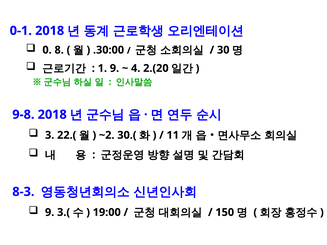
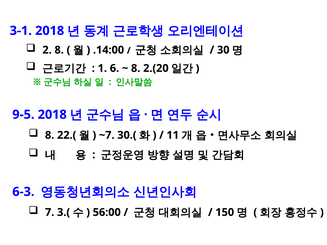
0-1: 0-1 -> 3-1 (21, 31)
0: 0 -> 2 (47, 50)
.30:00: .30:00 -> .14:00 (109, 50)
1 9: 9 -> 6 (114, 68)
4: 4 -> 8 (136, 68)
9-8: 9-8 -> 9-5 (23, 115)
3: 3 -> 8 (50, 135)
~2: ~2 -> ~7 (107, 135)
8-3: 8-3 -> 6-3 (23, 192)
9: 9 -> 7 (50, 213)
19:00: 19:00 -> 56:00 (107, 213)
